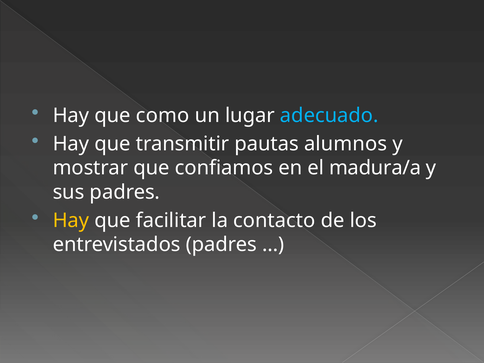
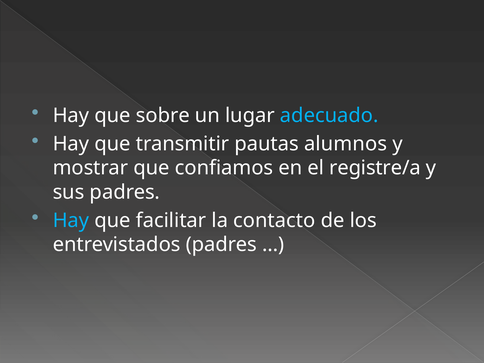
como: como -> sobre (163, 116)
madura/a: madura/a -> registre/a (375, 168)
Hay colour: yellow -> light blue (71, 220)
